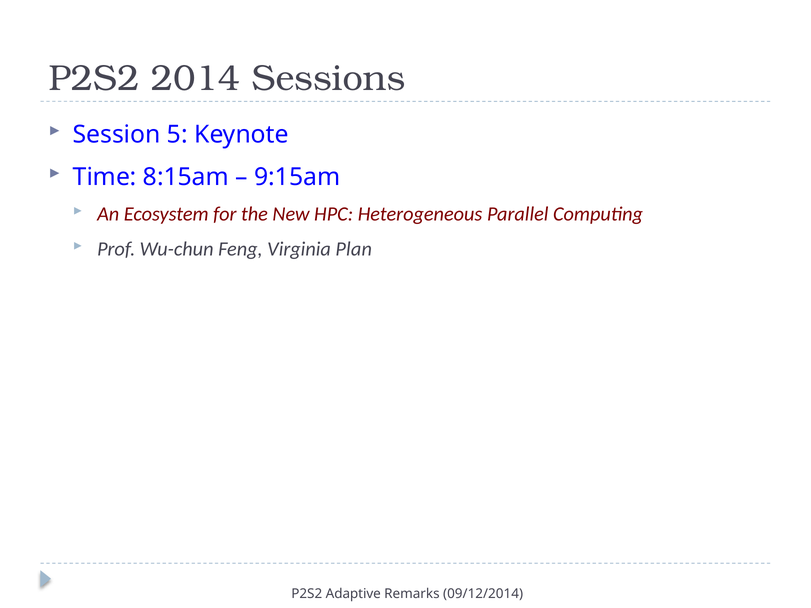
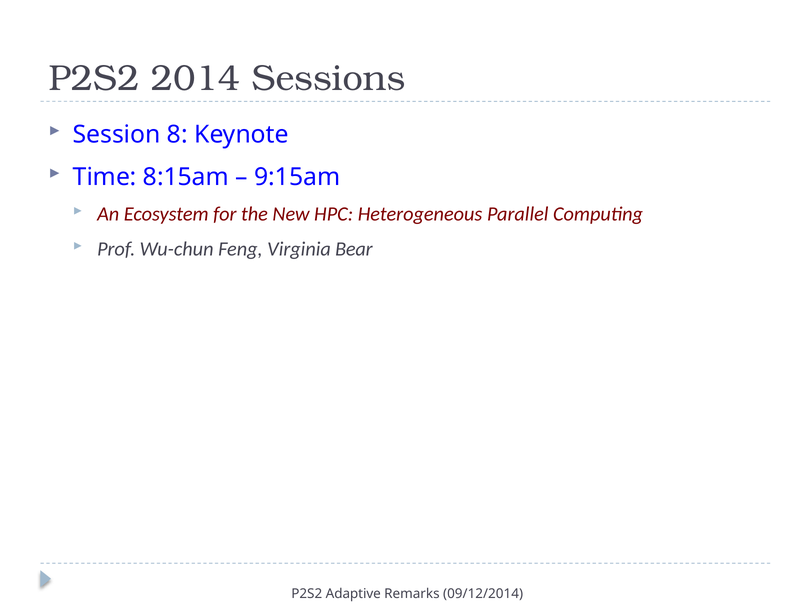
5: 5 -> 8 (177, 135)
Plan: Plan -> Bear (354, 249)
